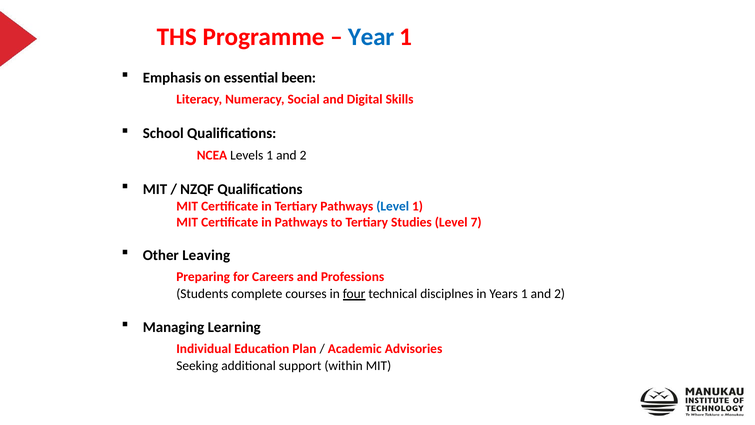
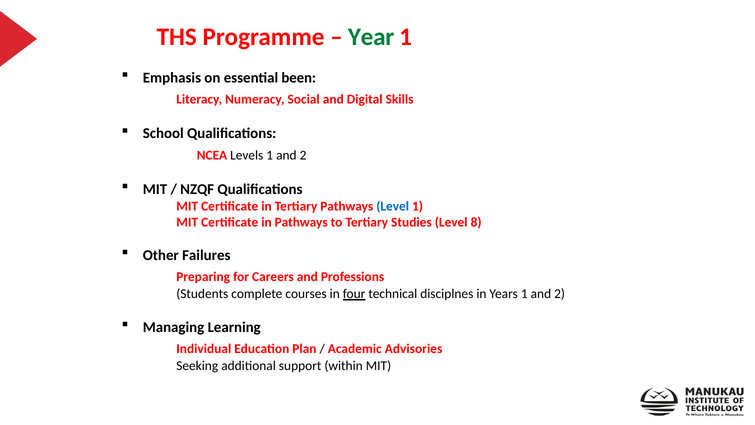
Year colour: blue -> green (371, 37)
7: 7 -> 8 (476, 222)
Leaving: Leaving -> Failures (206, 255)
